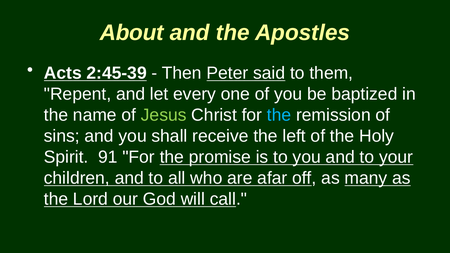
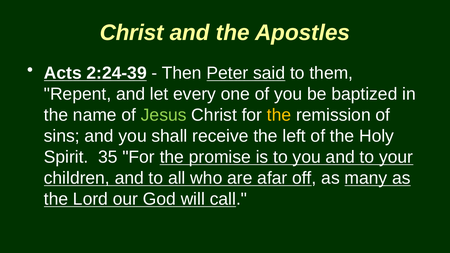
About: About -> Christ (132, 33)
2:45-39: 2:45-39 -> 2:24-39 (117, 73)
the colour: light blue -> yellow (279, 115)
91: 91 -> 35 (108, 157)
